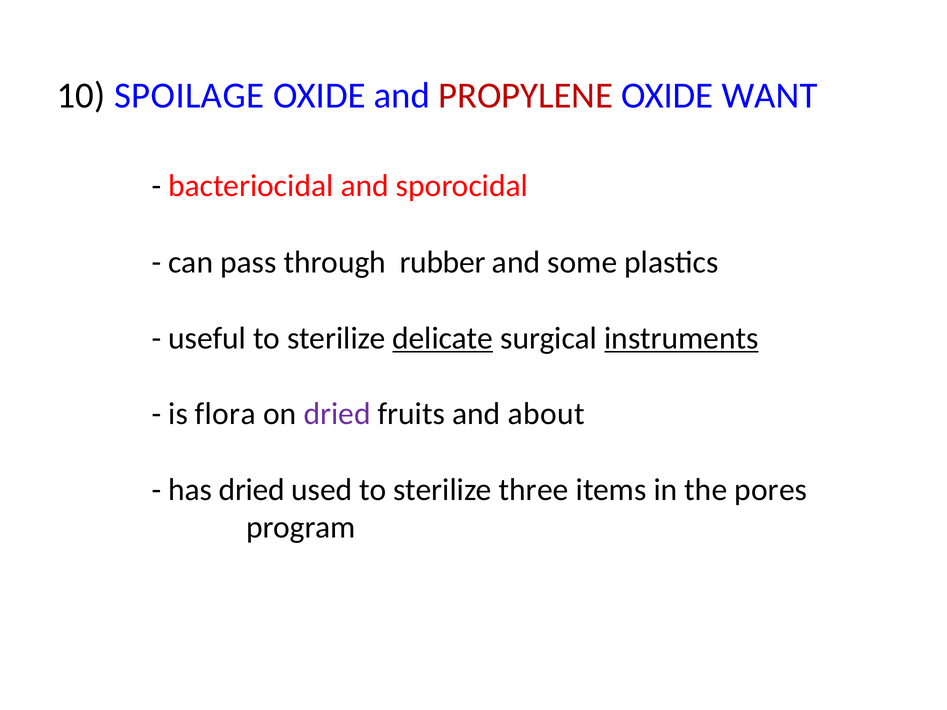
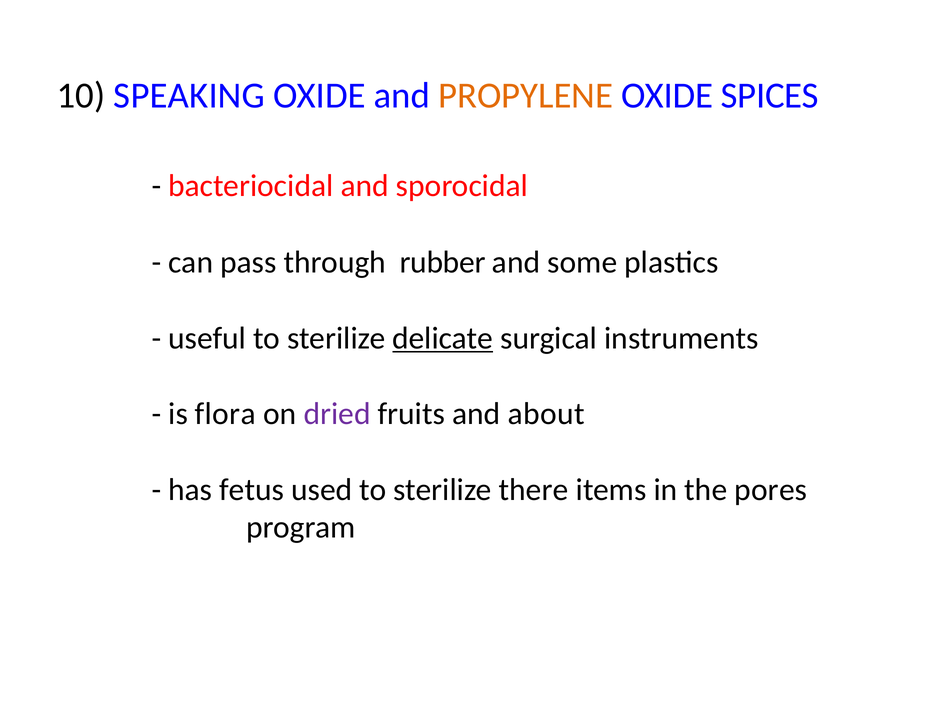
SPOILAGE: SPOILAGE -> SPEAKING (189, 96)
PROPYLENE colour: red -> orange (526, 96)
WANT: WANT -> SPICES (770, 96)
instruments underline: present -> none (681, 338)
has dried: dried -> fetus (252, 490)
three: three -> there (534, 490)
